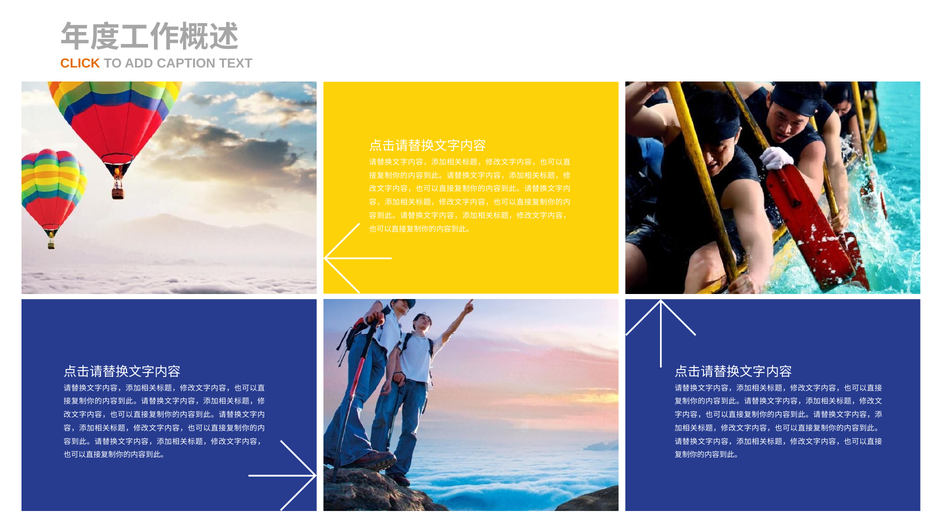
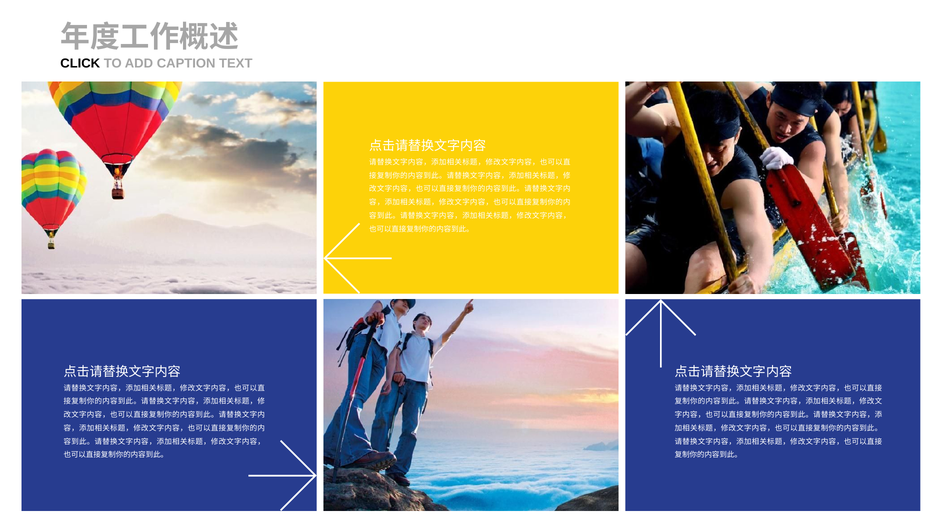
CLICK colour: orange -> black (80, 63)
